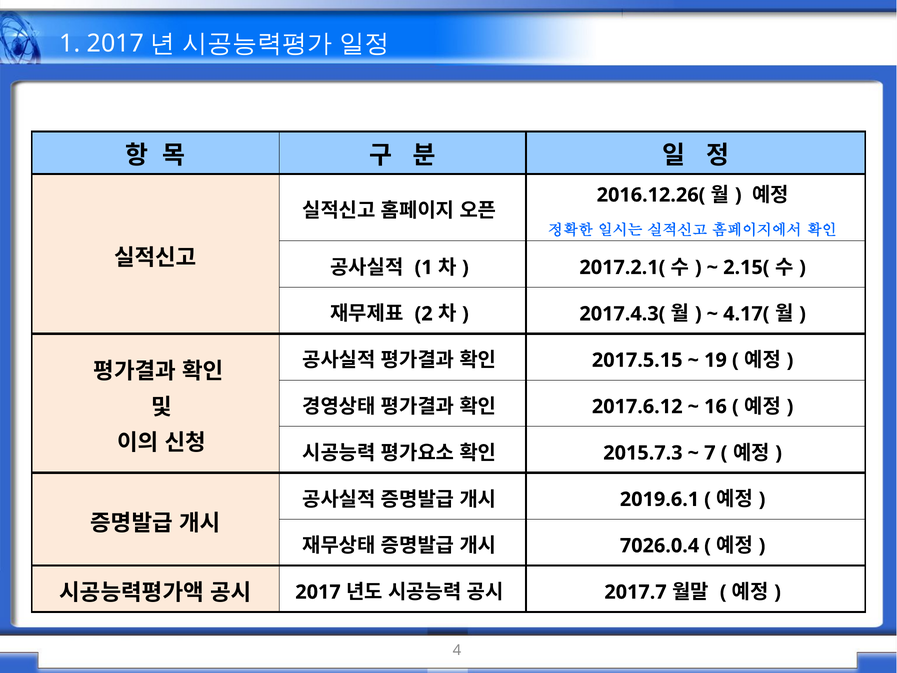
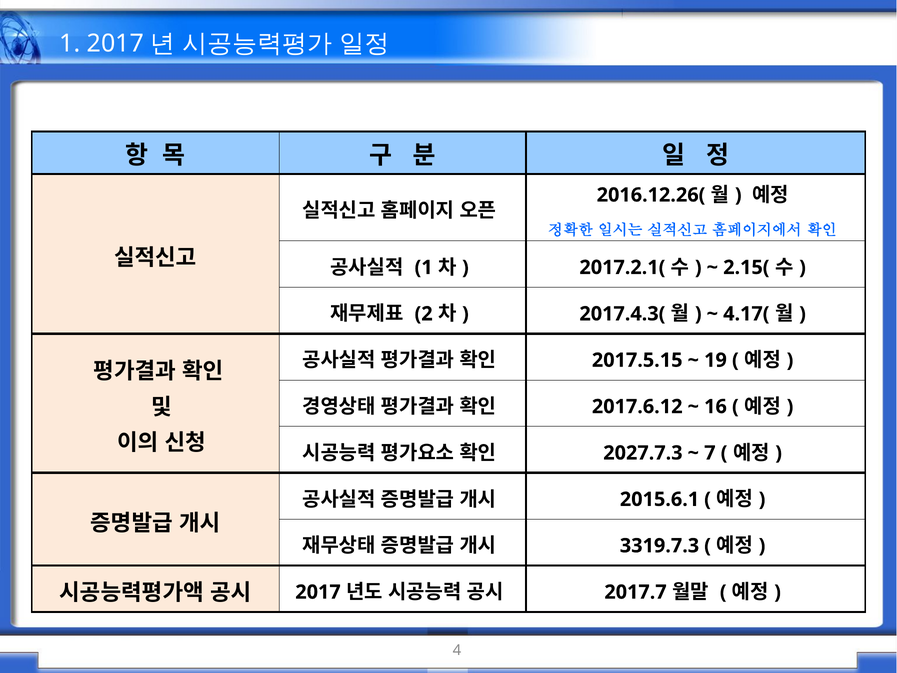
2015.7.3: 2015.7.3 -> 2027.7.3 (643, 453)
2019.6.1: 2019.6.1 -> 2015.6.1 (660, 499)
7026.0.4: 7026.0.4 -> 3319.7.3 (660, 546)
